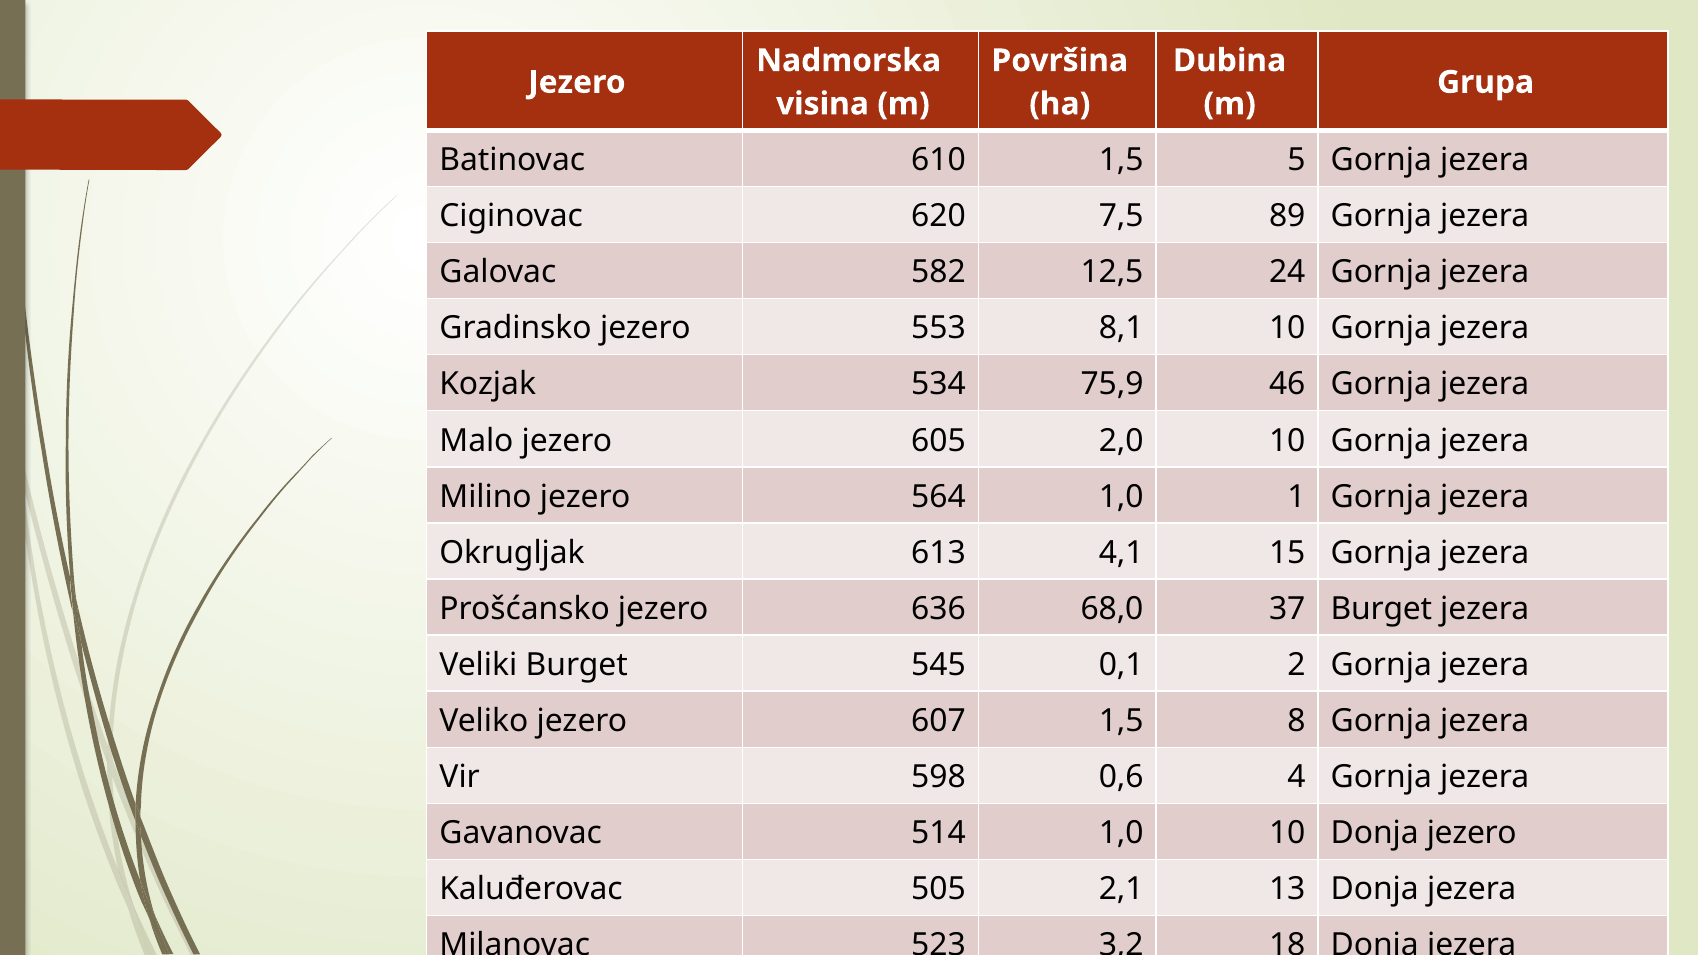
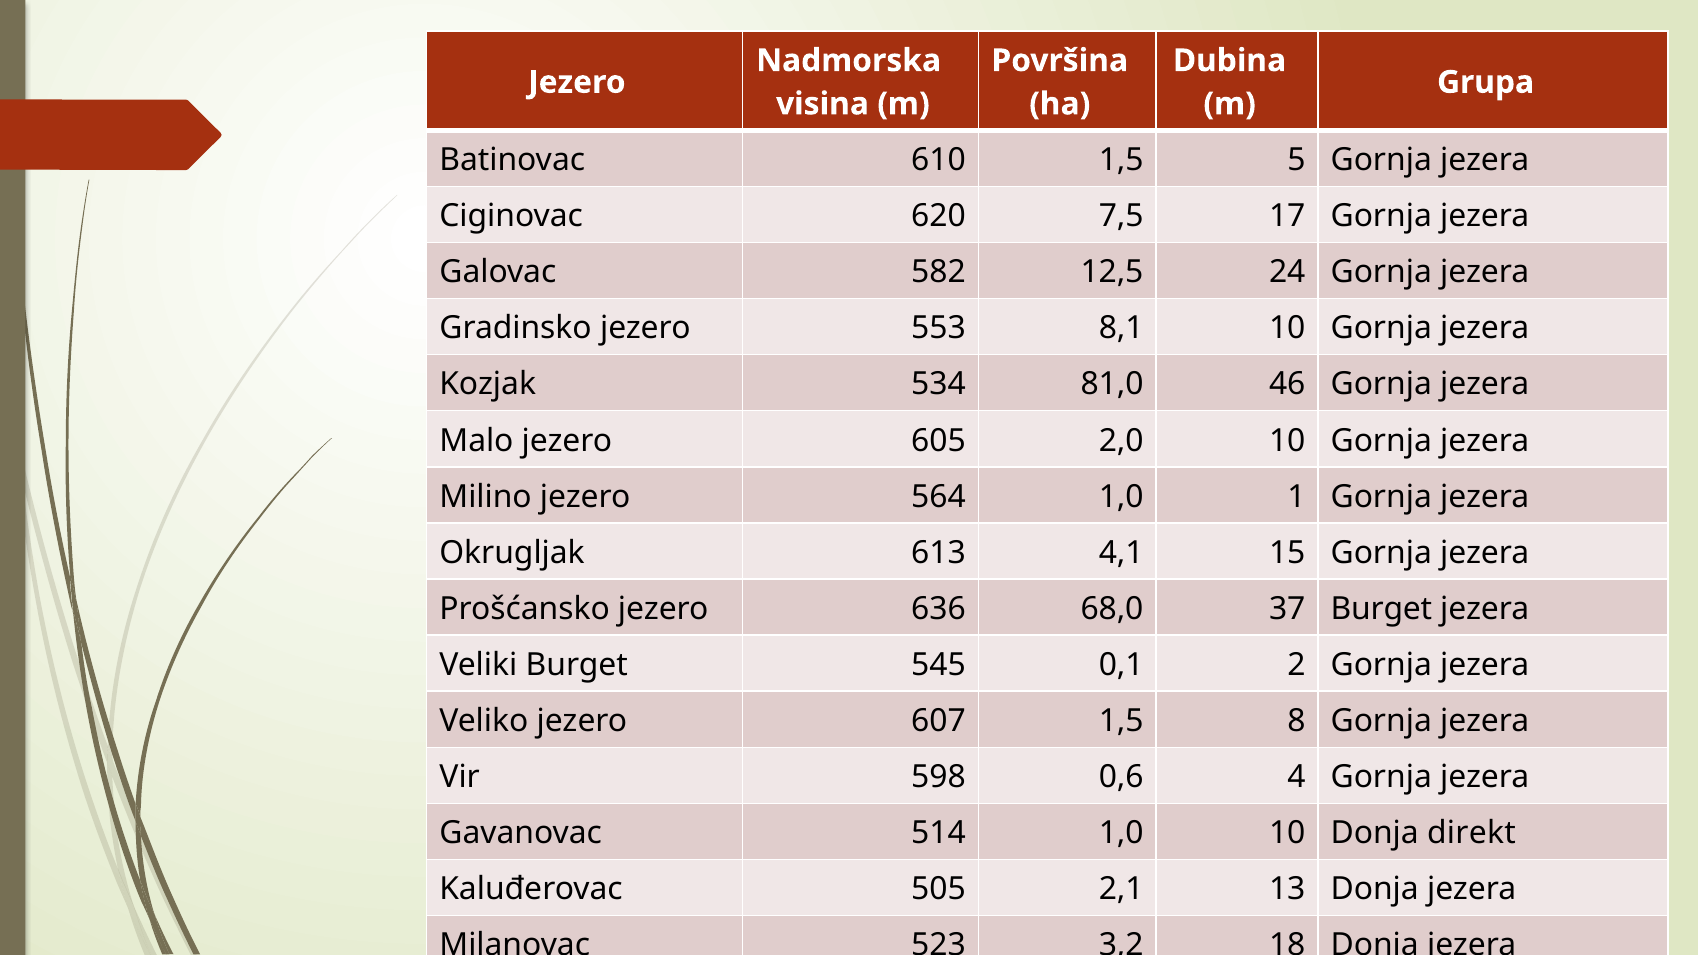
89: 89 -> 17 (1287, 216)
75,9: 75,9 -> 81,0 (1112, 384)
Donja jezero: jezero -> direkt (1471, 833)
